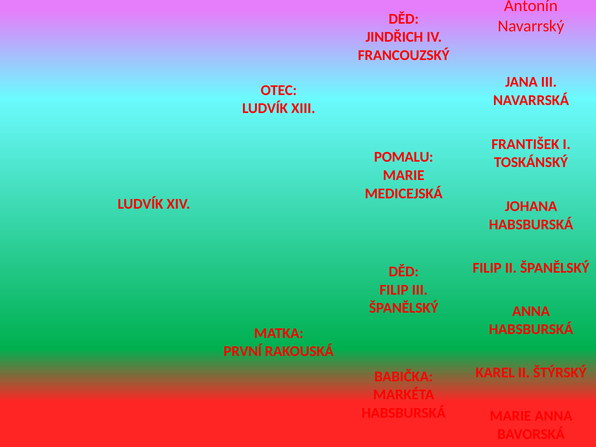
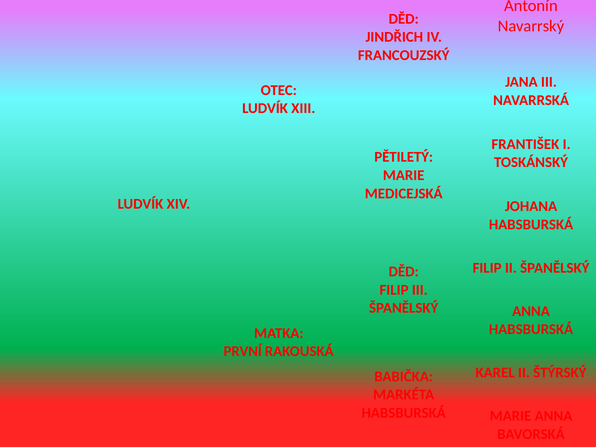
POMALU: POMALU -> PĚTILETÝ (404, 157)
